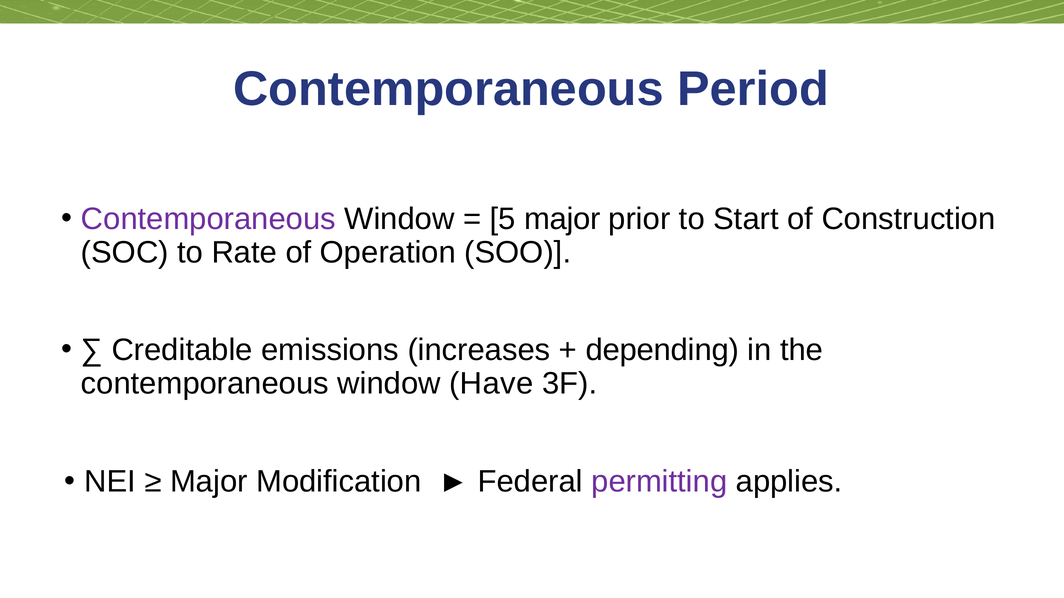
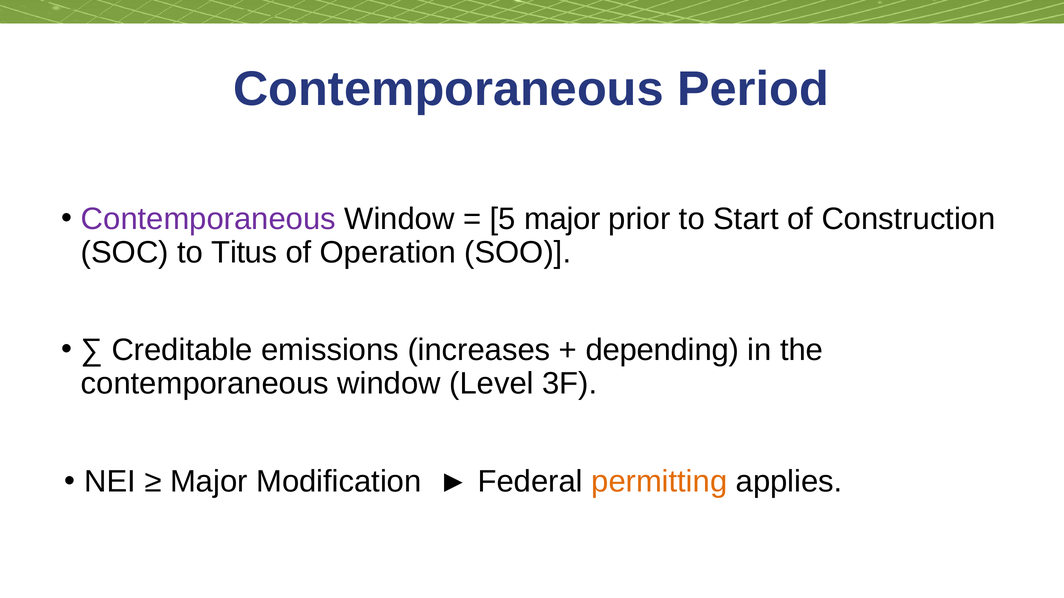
Rate: Rate -> Titus (244, 252)
Have: Have -> Level (491, 384)
permitting colour: purple -> orange (659, 482)
